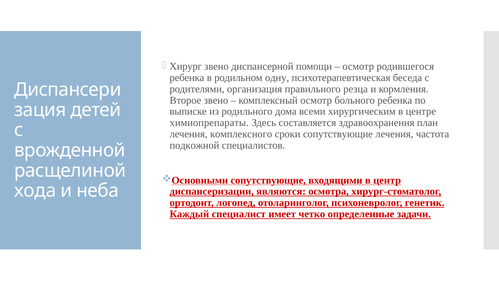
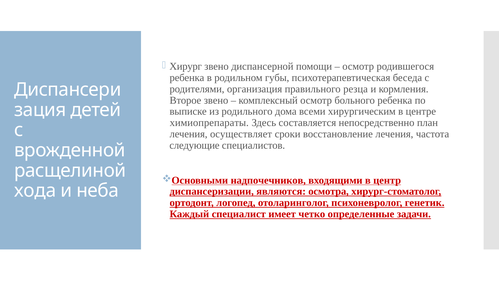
одну: одну -> губы (277, 78)
здравоохранения: здравоохранения -> непосредственно (377, 123)
комплексного: комплексного -> осуществляет (241, 134)
сроки сопутствующие: сопутствующие -> восстановление (338, 134)
подкожной: подкожной -> следующие (194, 145)
сопутствующие: сопутствующие -> надпочечников (268, 180)
